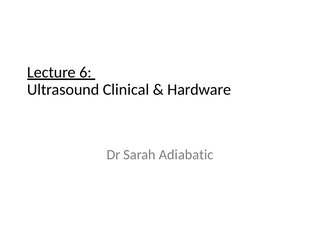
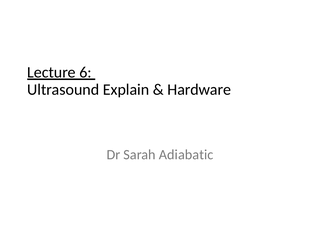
Clinical: Clinical -> Explain (126, 90)
